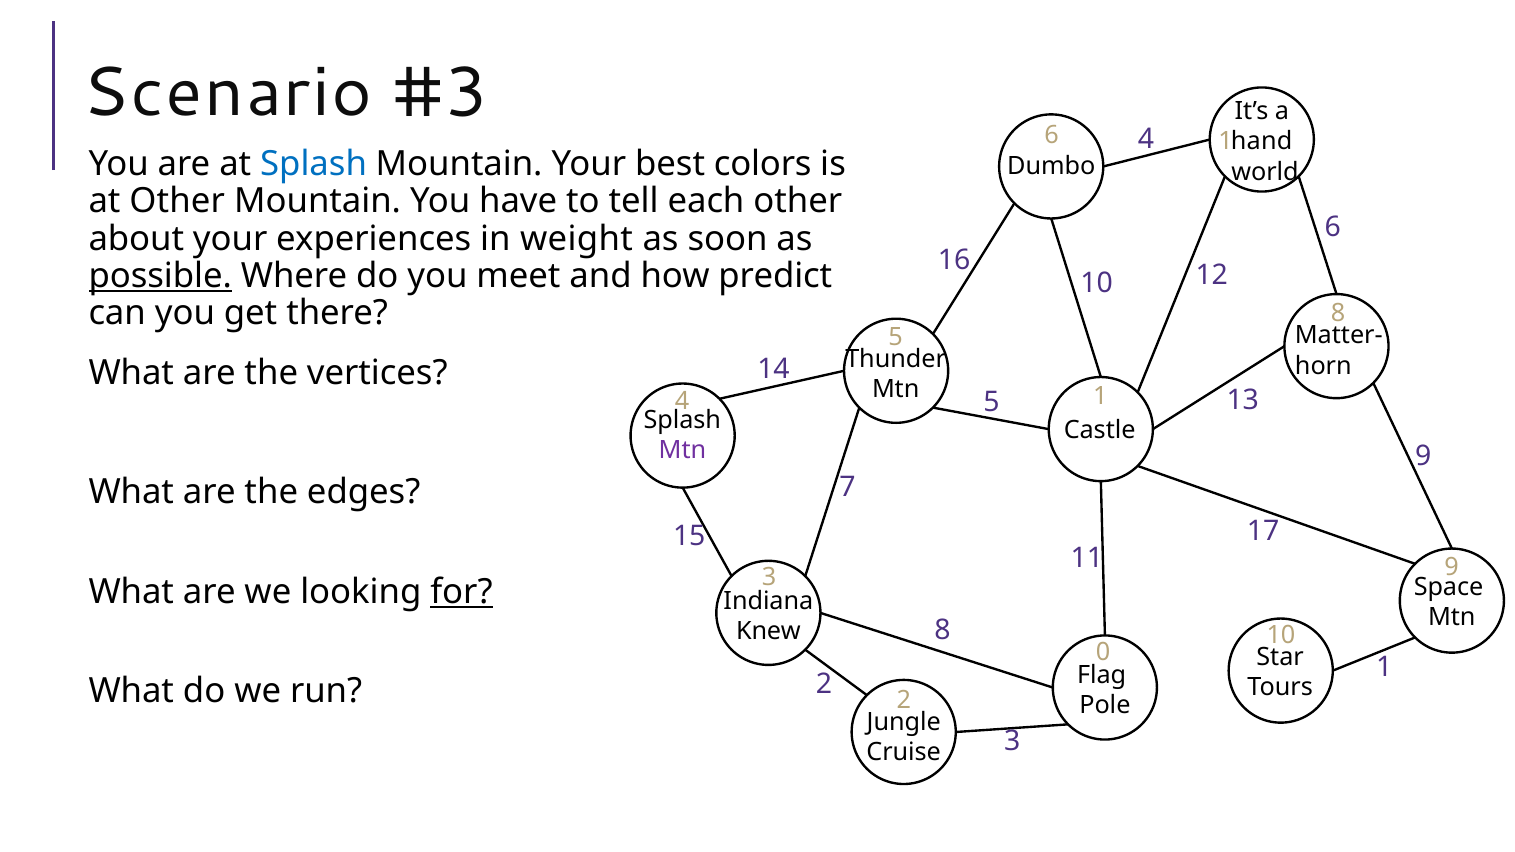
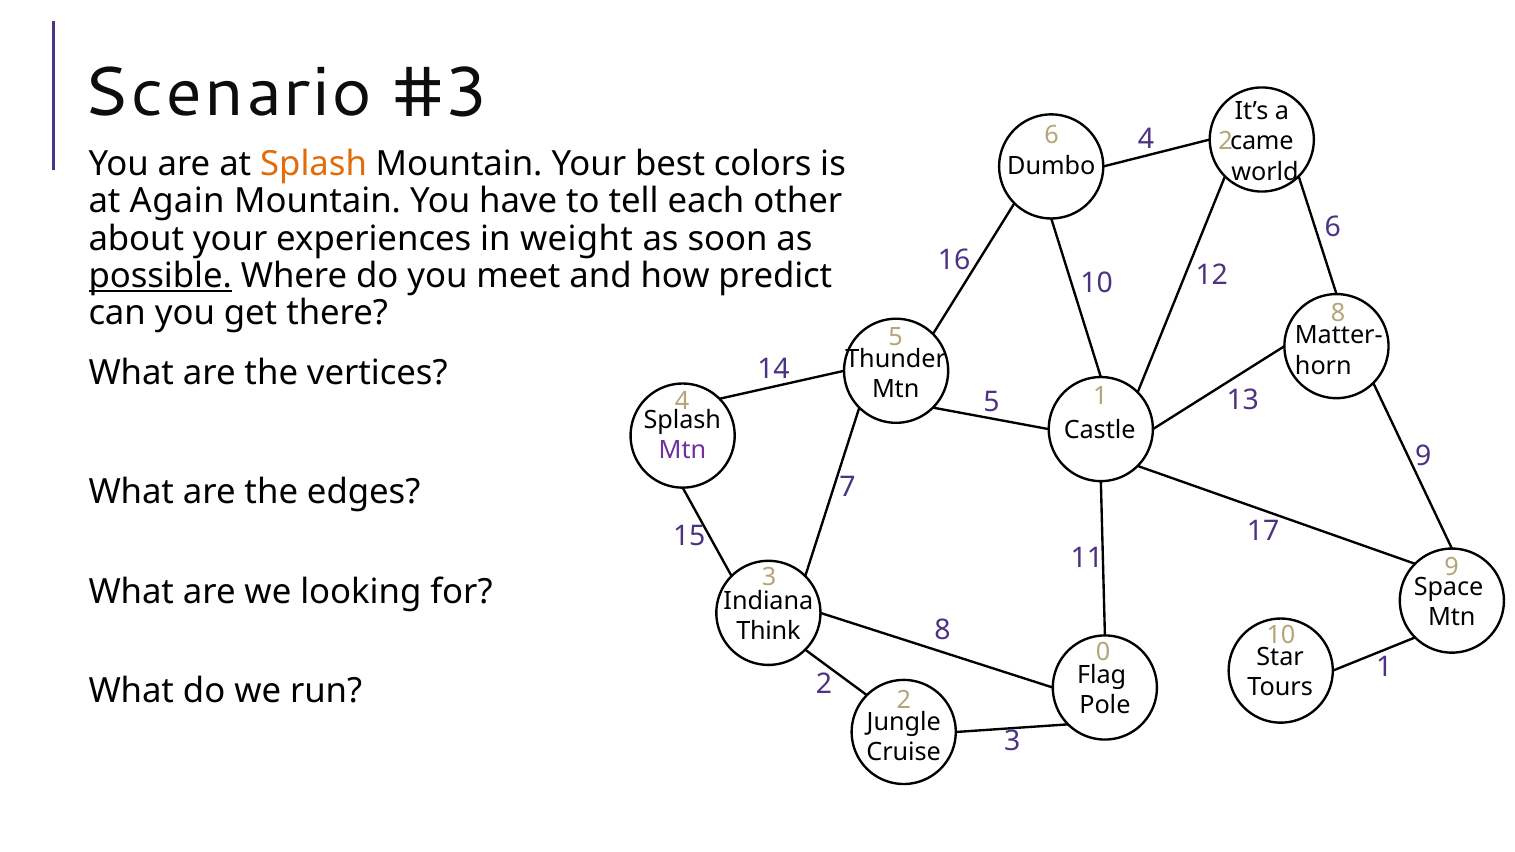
6 1: 1 -> 2 (1226, 141)
hand: hand -> came (1262, 142)
Splash colour: blue -> orange (314, 164)
at Other: Other -> Again (177, 201)
for underline: present -> none (461, 592)
Knew: Knew -> Think (768, 631)
